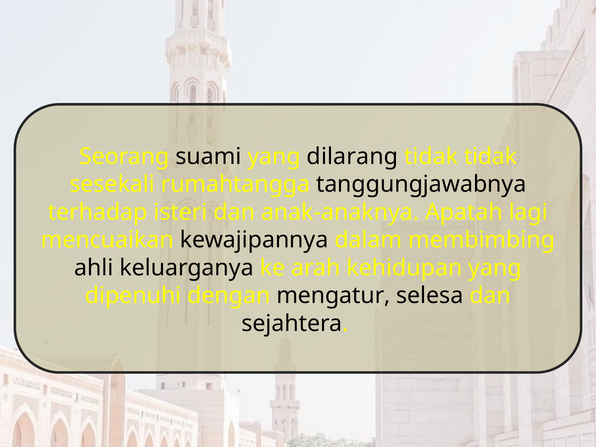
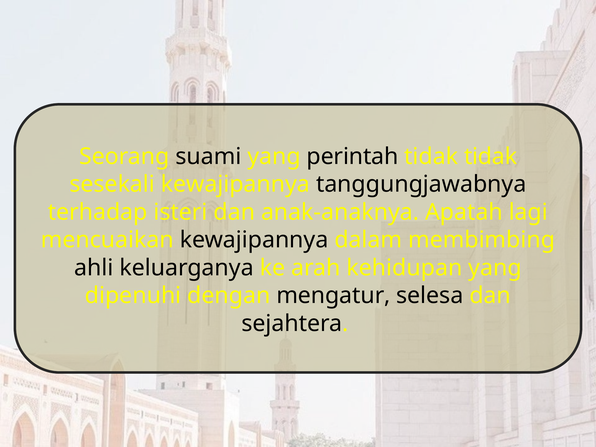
dilarang: dilarang -> perintah (353, 156)
sesekali rumahtangga: rumahtangga -> kewajipannya (235, 184)
